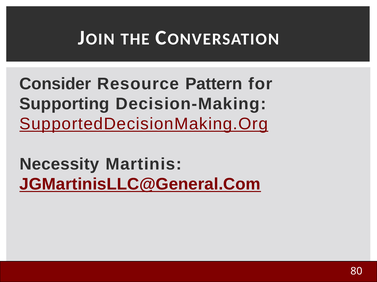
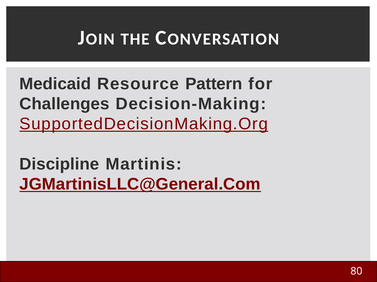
Consider: Consider -> Medicaid (55, 84)
Supporting: Supporting -> Challenges (64, 104)
Necessity: Necessity -> Discipline (59, 165)
